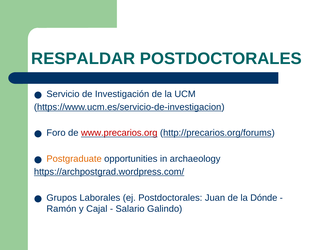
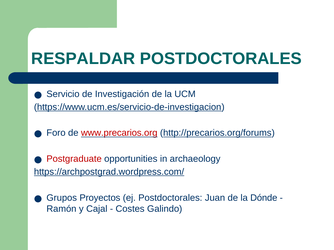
Postgraduate colour: orange -> red (74, 159)
Laborales: Laborales -> Proyectos (100, 198)
Salario: Salario -> Costes (130, 209)
